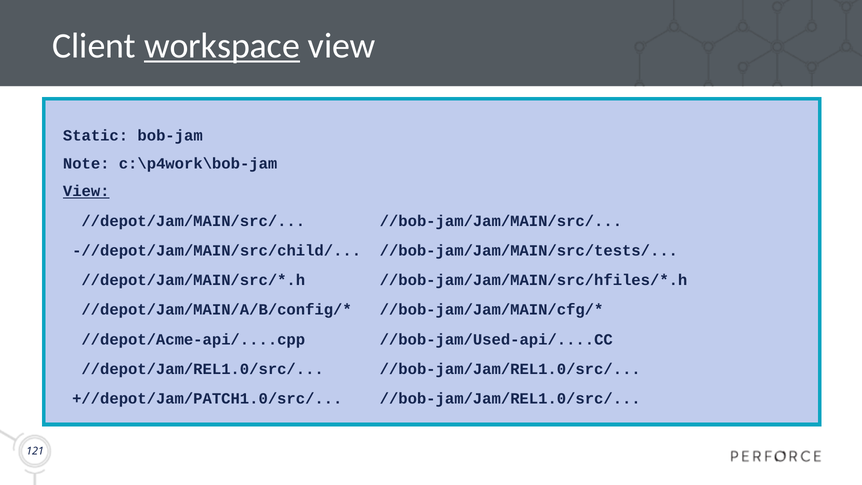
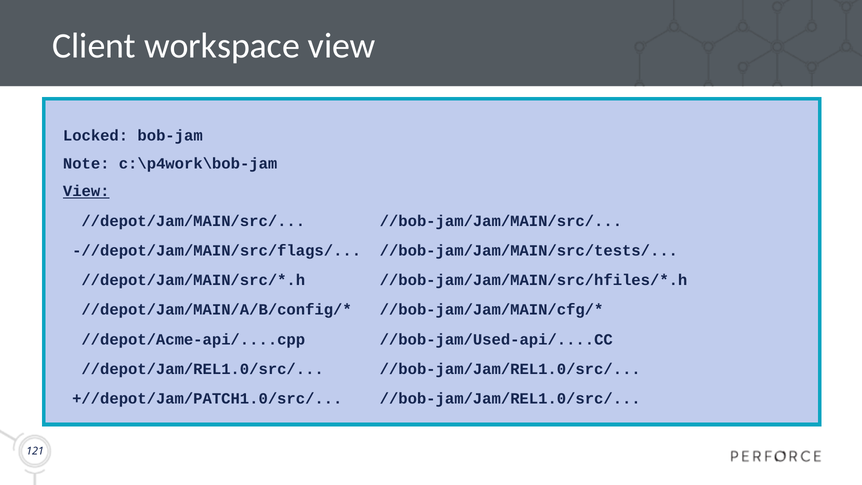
workspace underline: present -> none (222, 46)
Static: Static -> Locked (96, 136)
-//depot/Jam/MAIN/src/child/: -//depot/Jam/MAIN/src/child/ -> -//depot/Jam/MAIN/src/flags/ (217, 250)
